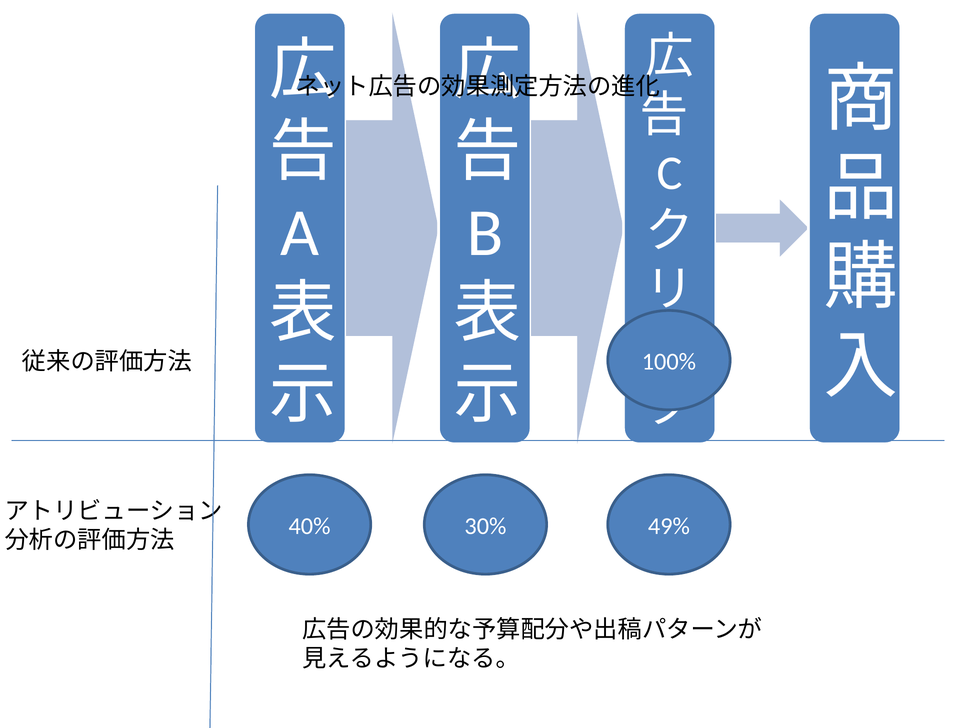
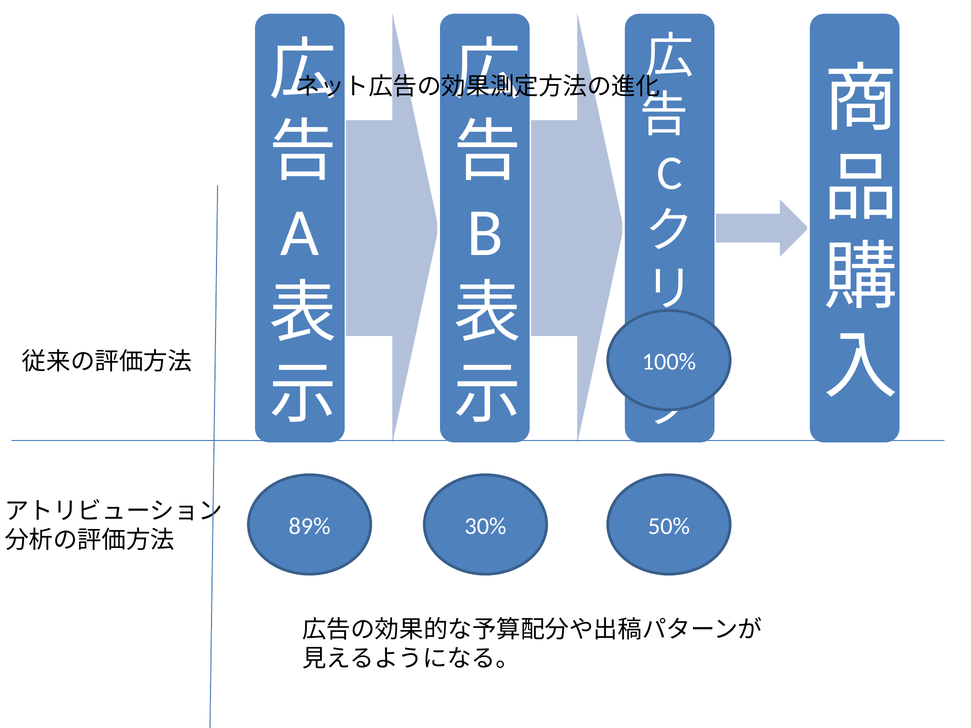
40%: 40% -> 89% (310, 526)
49%: 49% -> 50% (669, 526)
